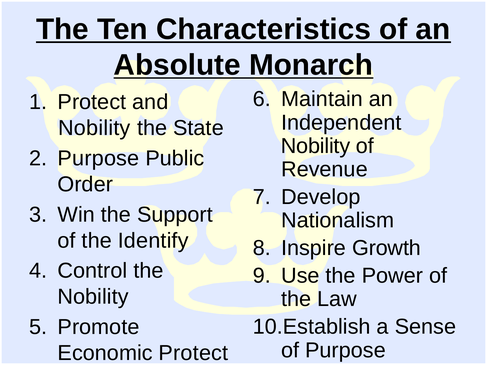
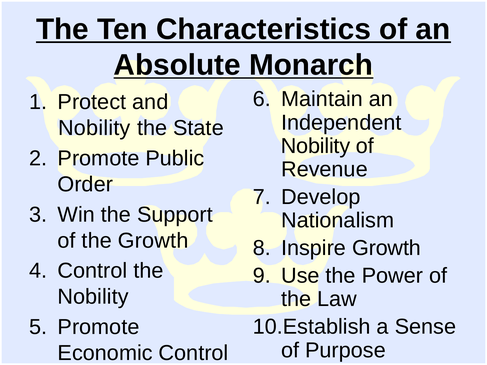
Purpose: Purpose -> Promote (99, 158)
the Identify: Identify -> Growth (153, 241)
Economic Protect: Protect -> Control (194, 353)
